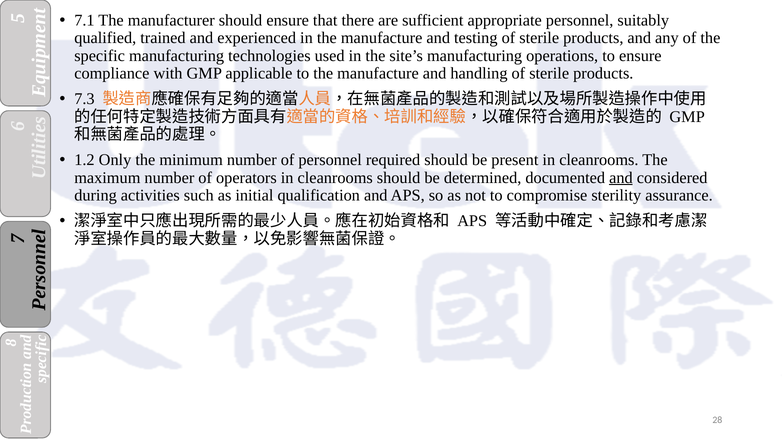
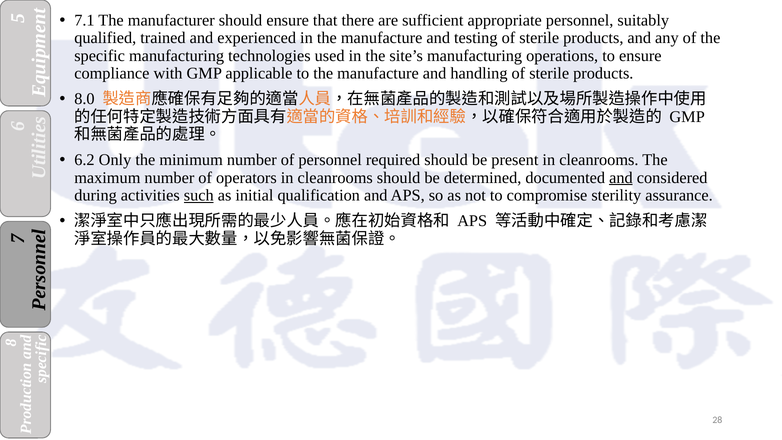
7.3: 7.3 -> 8.0 (84, 99)
1.2: 1.2 -> 6.2 (84, 160)
such underline: none -> present (199, 195)
